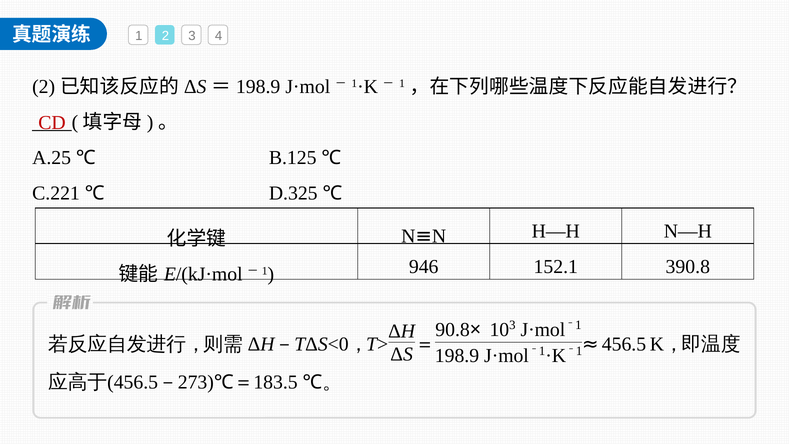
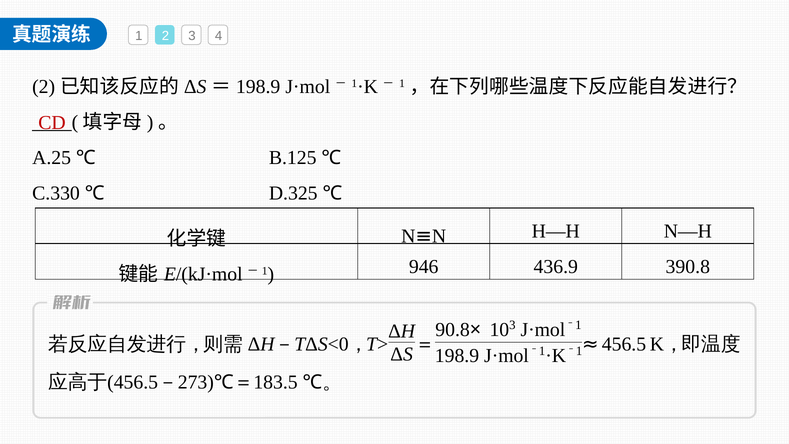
C.221: C.221 -> C.330 (56, 193)
152.1: 152.1 -> 436.9 (556, 267)
